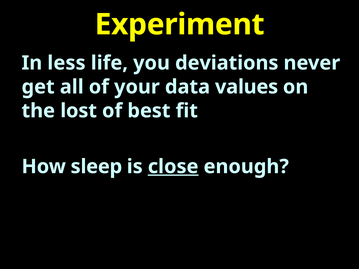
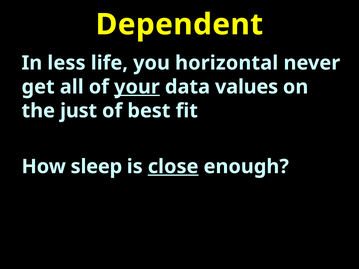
Experiment: Experiment -> Dependent (179, 25)
deviations: deviations -> horizontal (227, 63)
your underline: none -> present (137, 87)
lost: lost -> just (79, 111)
